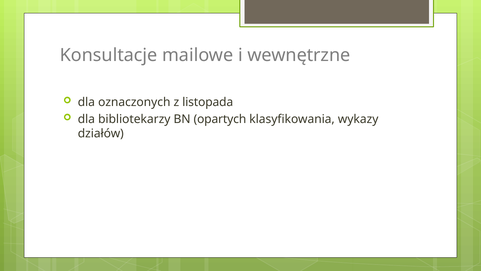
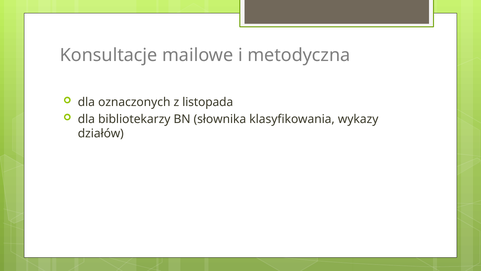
wewnętrzne: wewnętrzne -> metodyczna (299, 55)
opartych: opartych -> słownika (220, 119)
